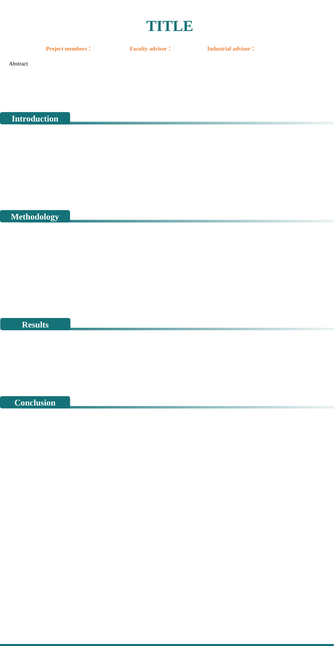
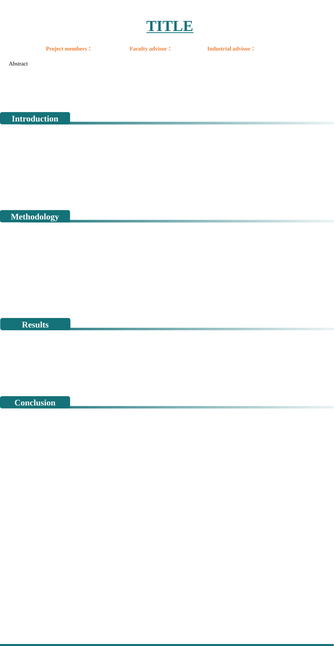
TITLE underline: none -> present (170, 26)
